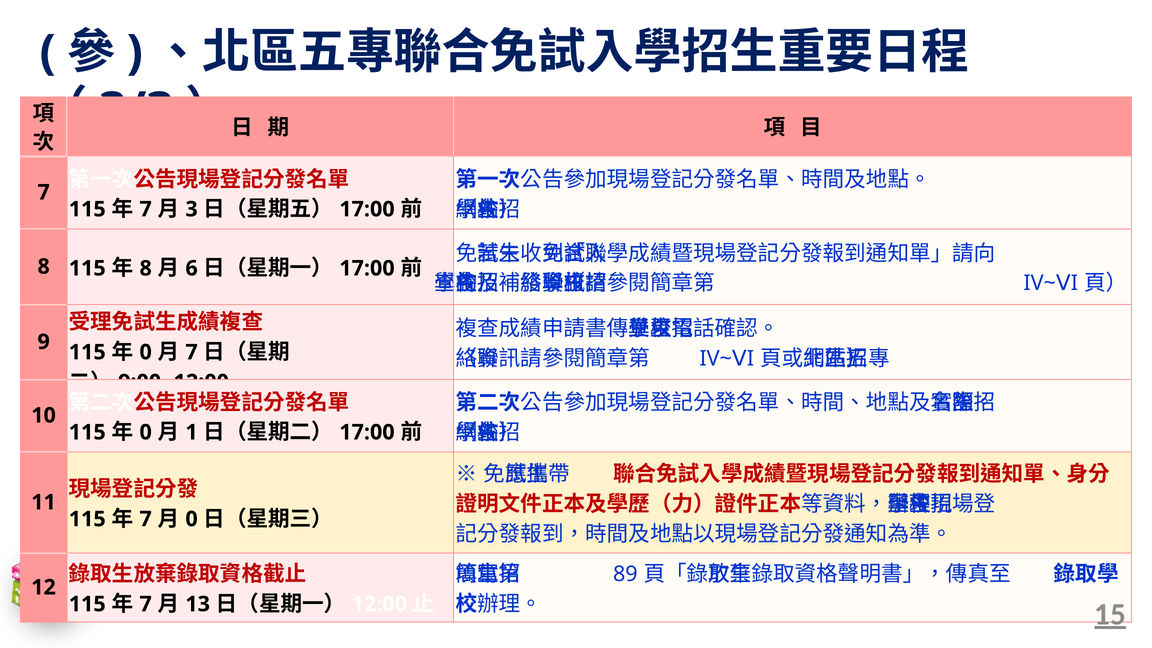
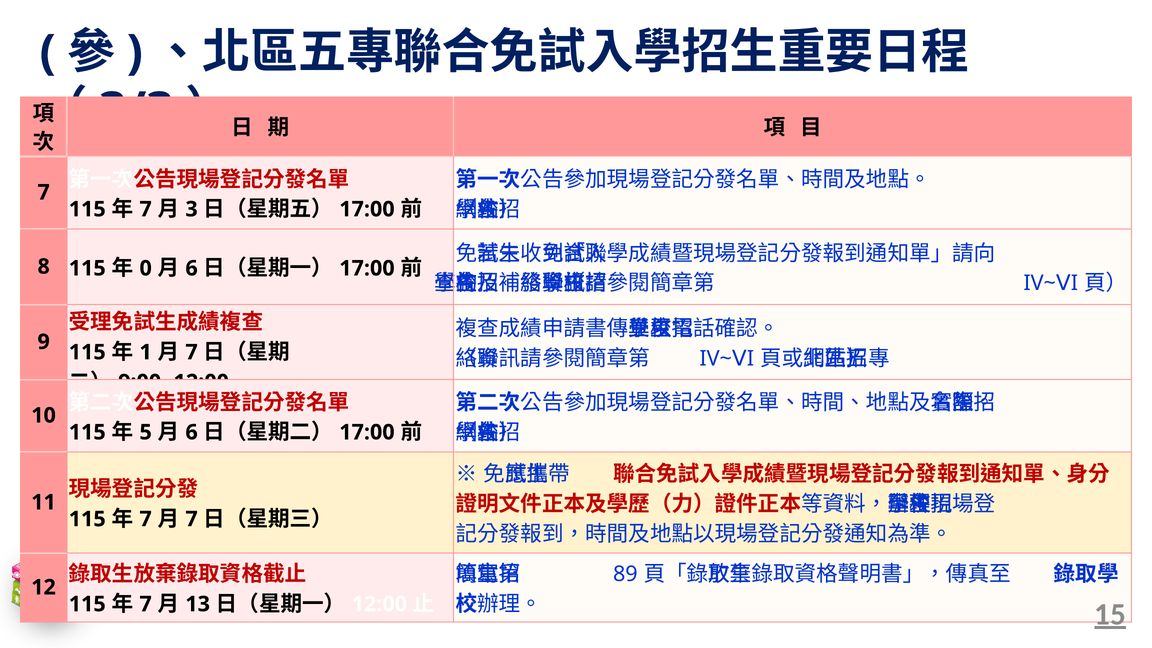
8: 8 -> 0 (146, 268)
0: 0 -> 1 (146, 352)
0: 0 -> 5 (146, 432)
1: 1 -> 6 (192, 432)
0: 0 -> 7 (192, 519)
